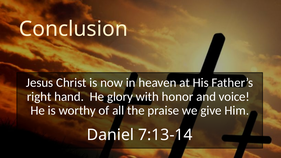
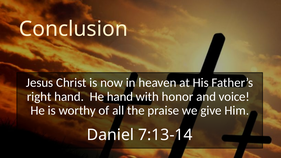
He glory: glory -> hand (120, 97)
